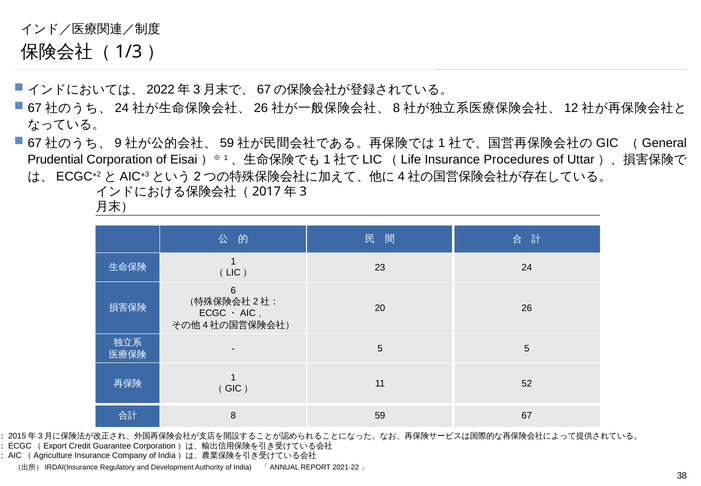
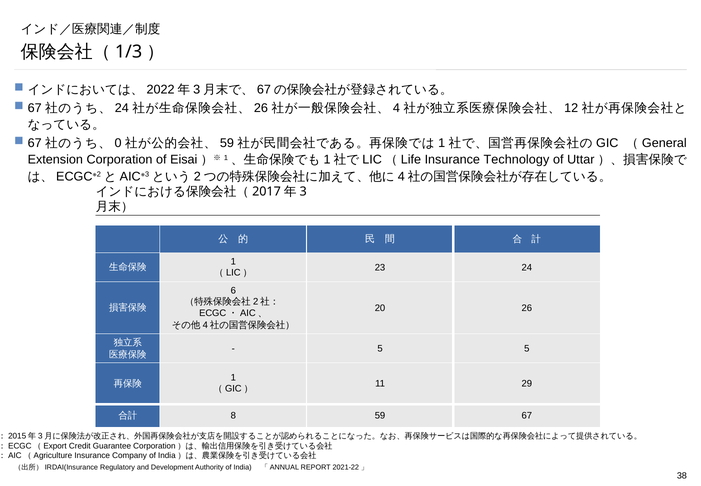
8: 8 -> 4 (396, 108)
9: 9 -> 0 (118, 143)
Prudential: Prudential -> Extension (55, 160)
Procedures: Procedures -> Technology (516, 160)
52: 52 -> 29 (527, 383)
